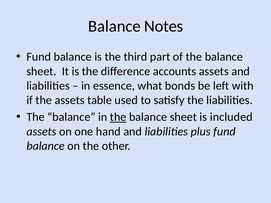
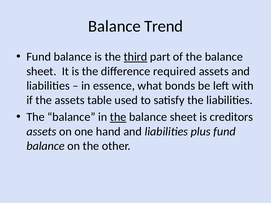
Notes: Notes -> Trend (164, 26)
third underline: none -> present (135, 57)
accounts: accounts -> required (174, 71)
included: included -> creditors (231, 117)
